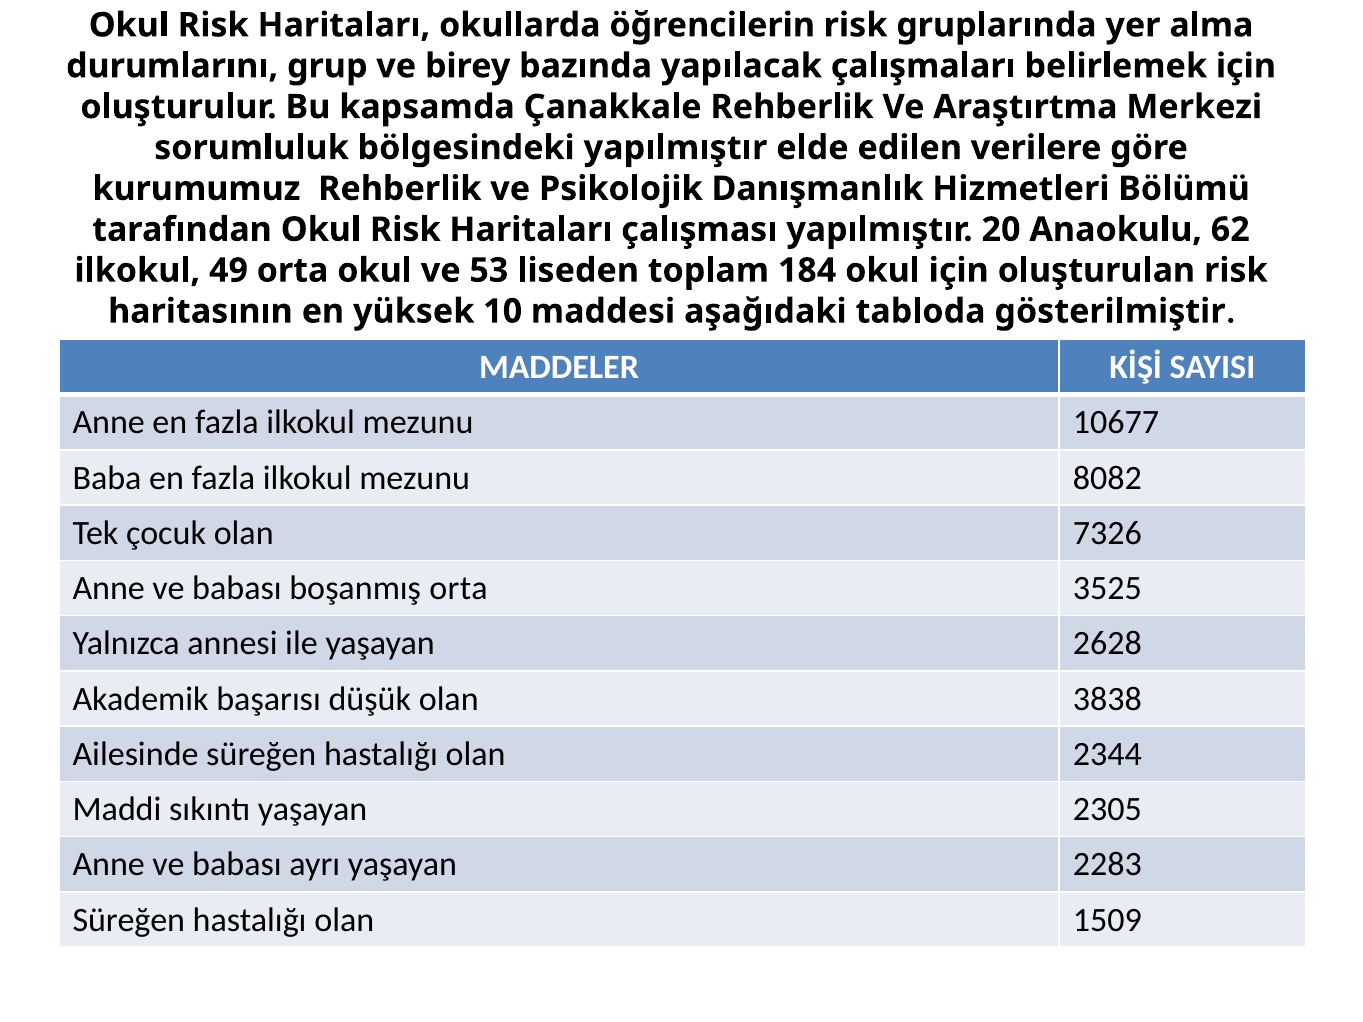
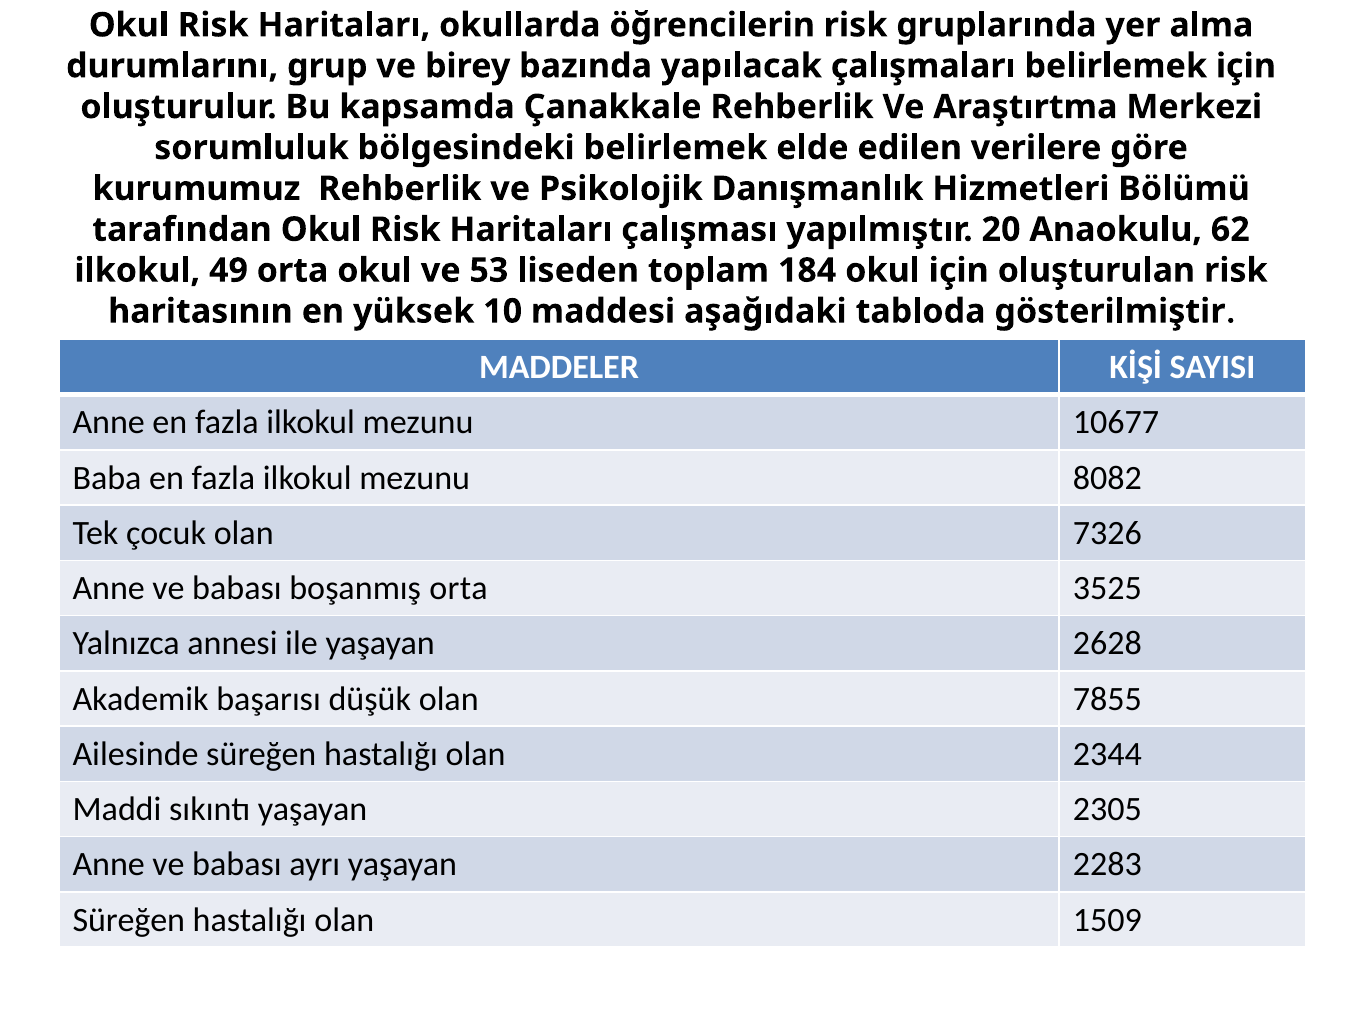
bölgesindeki yapılmıştır: yapılmıştır -> belirlemek (675, 148)
3838: 3838 -> 7855 (1107, 699)
